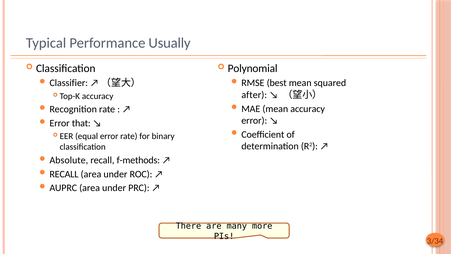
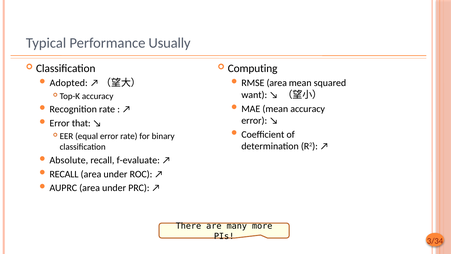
Polynomial: Polynomial -> Computing (253, 68)
Classifier: Classifier -> Adopted (69, 83)
RMSE best: best -> area (277, 83)
after: after -> want (254, 95)
f-methods: f-methods -> f-evaluate (138, 160)
